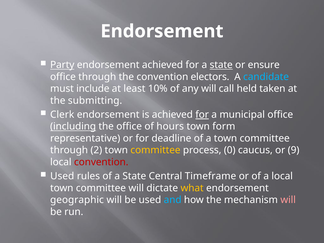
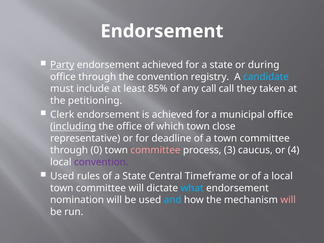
state underline: present -> none (221, 65)
ensure: ensure -> during (264, 65)
electors: electors -> registry (210, 77)
10%: 10% -> 85% (158, 89)
any will: will -> call (209, 89)
held: held -> they (247, 89)
submitting: submitting -> petitioning (95, 101)
for underline: present -> none (202, 115)
hours: hours -> which (170, 126)
form: form -> close (224, 126)
2: 2 -> 0 (96, 150)
committee colour: yellow -> pink (155, 150)
0: 0 -> 3 (230, 150)
9: 9 -> 4 (294, 150)
convention colour: red -> purple (101, 162)
what colour: yellow -> light blue (192, 188)
geographic: geographic -> nomination (77, 200)
